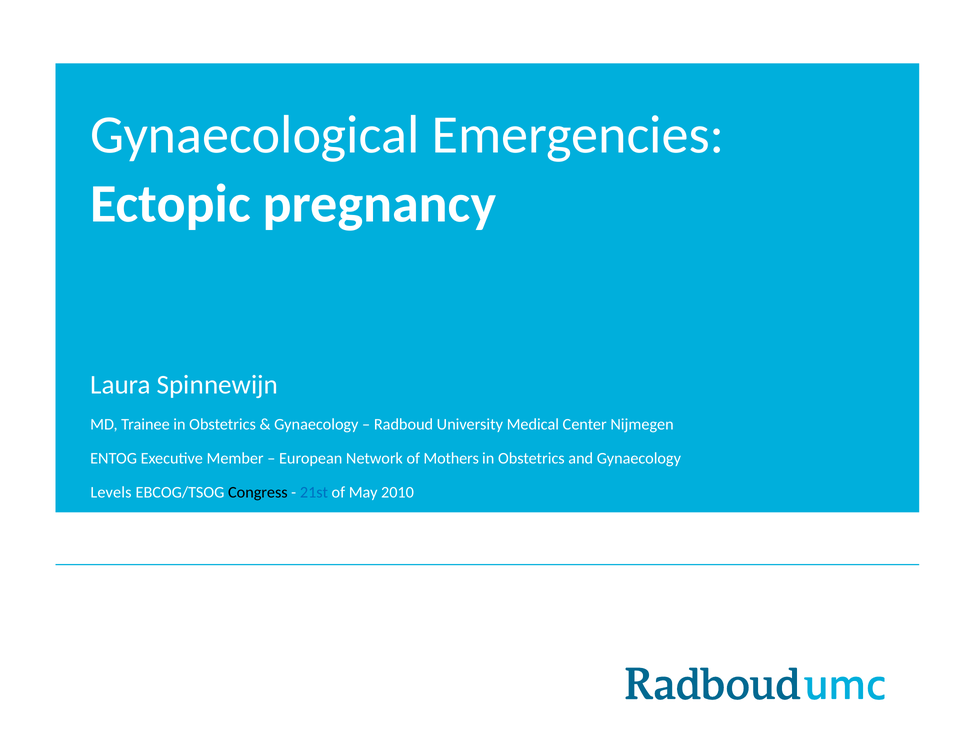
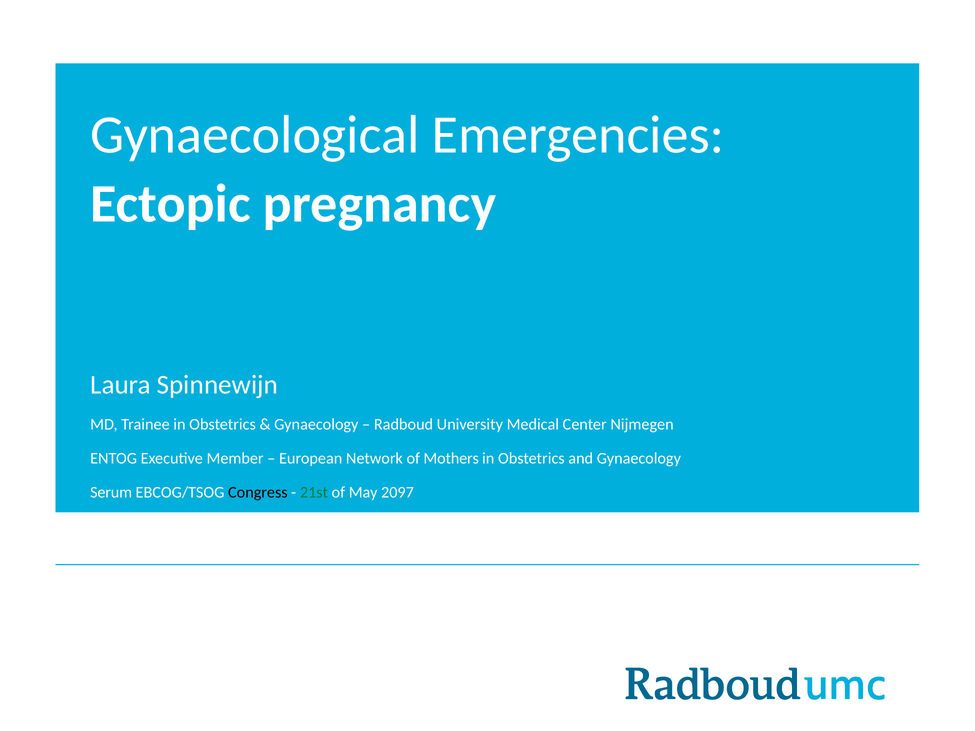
Levels: Levels -> Serum (111, 492)
21st colour: blue -> green (314, 492)
2010: 2010 -> 2097 (397, 492)
